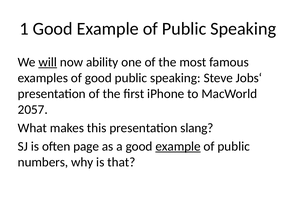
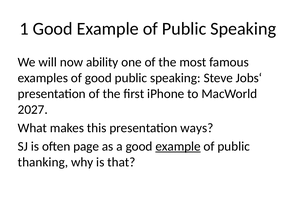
will underline: present -> none (48, 62)
2057: 2057 -> 2027 (33, 109)
slang: slang -> ways (197, 128)
numbers: numbers -> thanking (43, 162)
